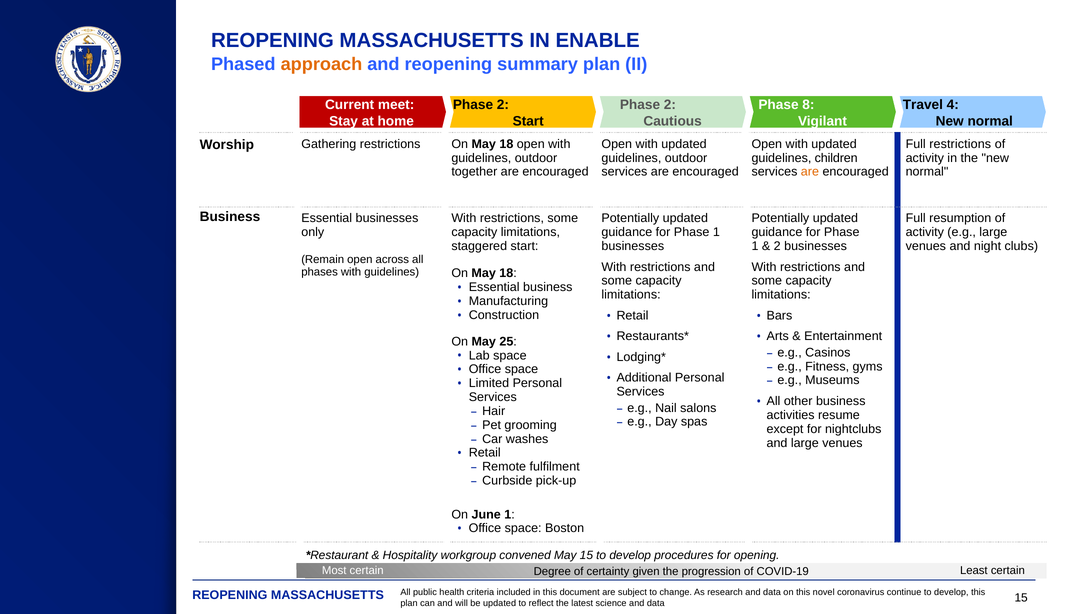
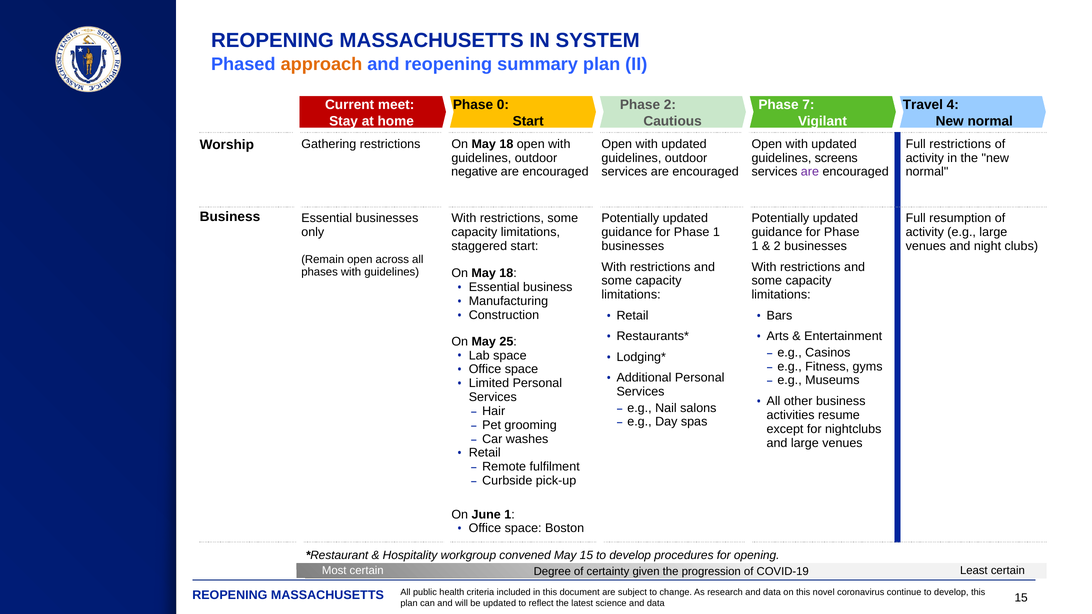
ENABLE: ENABLE -> SYSTEM (598, 40)
2: 2 -> 0 (503, 105)
8: 8 -> 7 (808, 105)
children: children -> screens (836, 158)
together: together -> negative (474, 172)
are colour: orange -> purple (810, 172)
